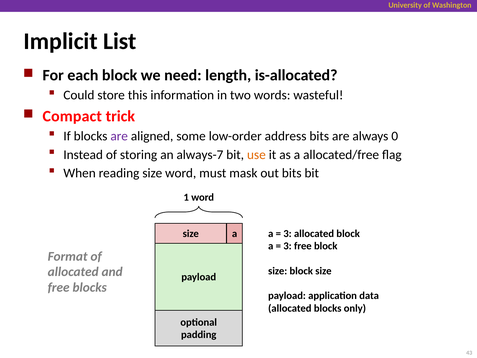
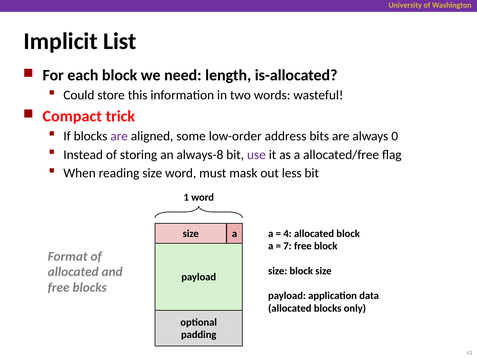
always-7: always-7 -> always-8 (200, 155)
use colour: orange -> purple (256, 155)
out bits: bits -> less (292, 173)
3: 3 -> 4 (288, 233)
3: 3 -> 7 (288, 246)
